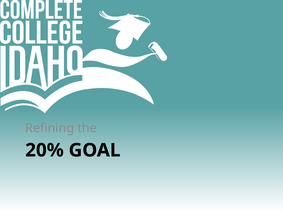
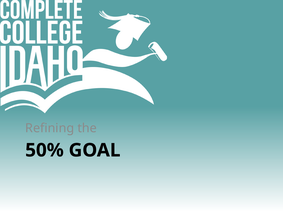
20%: 20% -> 50% (44, 150)
